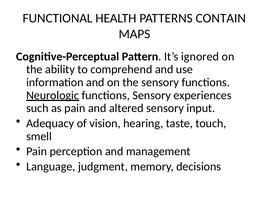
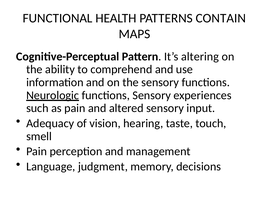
ignored: ignored -> altering (200, 56)
